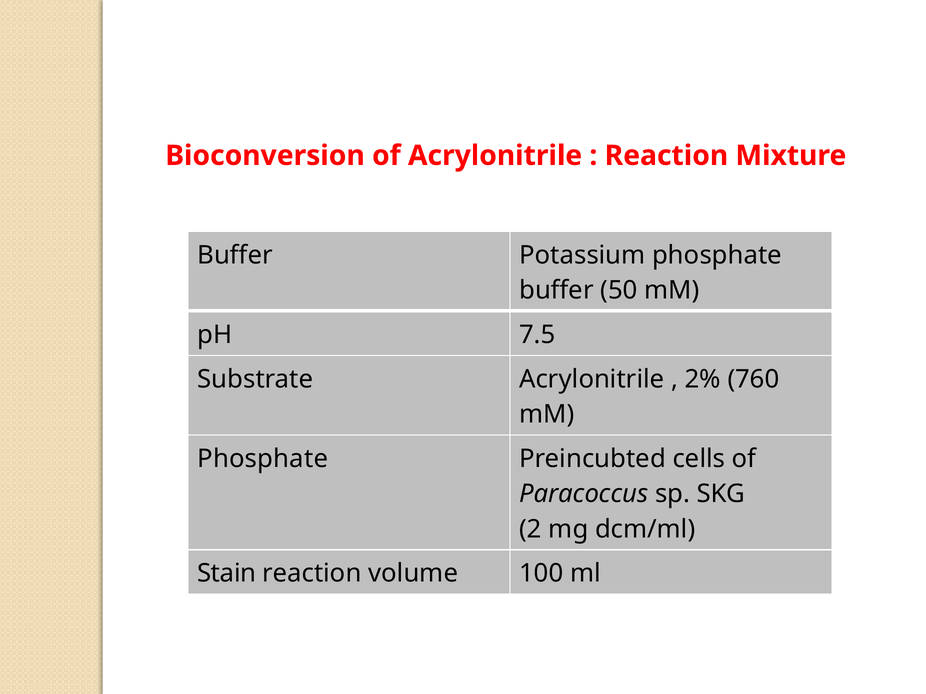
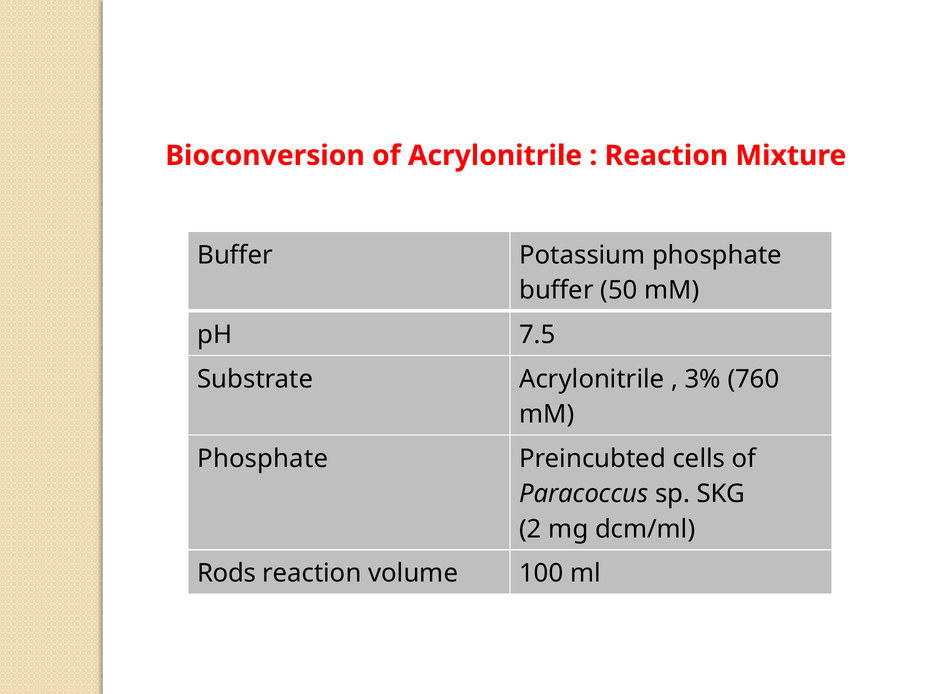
2%: 2% -> 3% (703, 379)
Stain: Stain -> Rods (227, 574)
